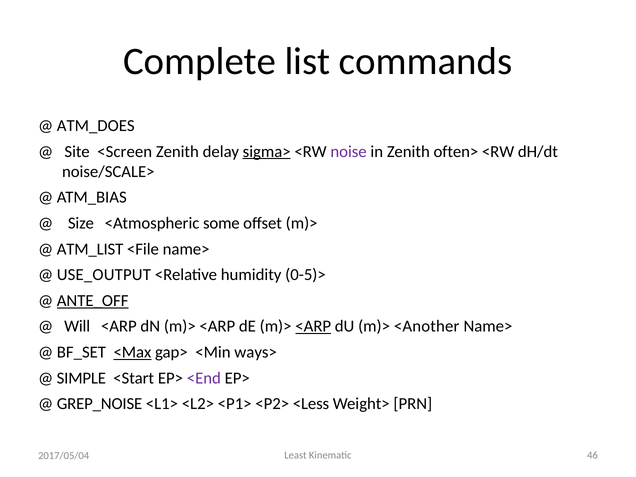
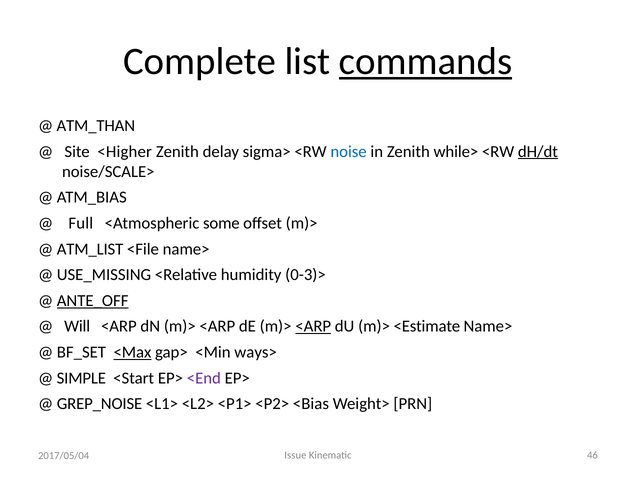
commands underline: none -> present (426, 62)
ATM_DOES: ATM_DOES -> ATM_THAN (96, 126)
<Screen: <Screen -> <Higher (125, 152)
sigma> underline: present -> none (267, 152)
noise colour: purple -> blue (349, 152)
often>: often> -> while> (456, 152)
dH/dt underline: none -> present (538, 152)
Size: Size -> Full (81, 223)
USE_OUTPUT: USE_OUTPUT -> USE_MISSING (104, 275)
0-5)>: 0-5)> -> 0-3)> (305, 275)
<Another: <Another -> <Estimate (427, 326)
<Less: <Less -> <Bias (311, 404)
Least: Least -> Issue (295, 455)
